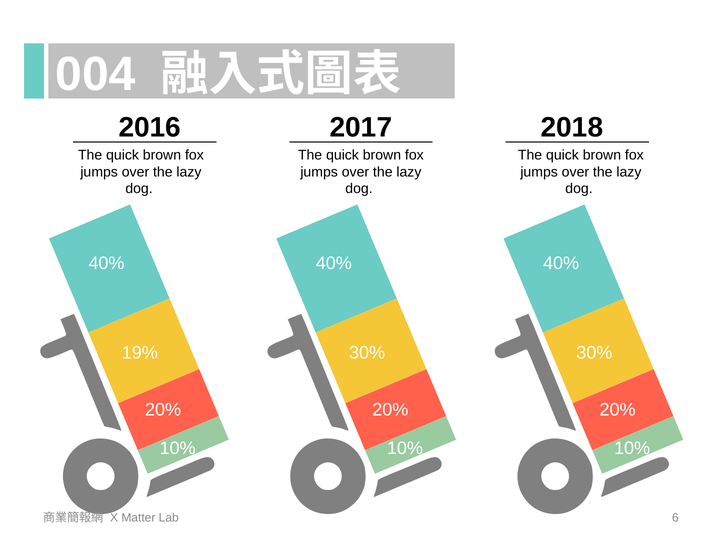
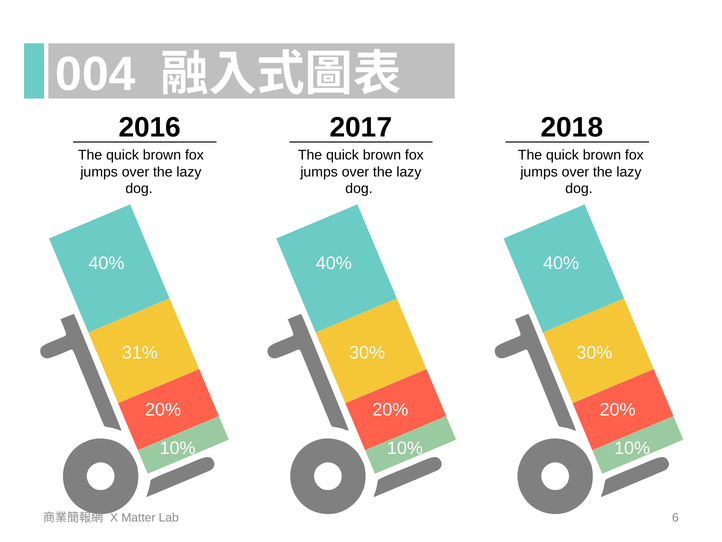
19%: 19% -> 31% (140, 352)
